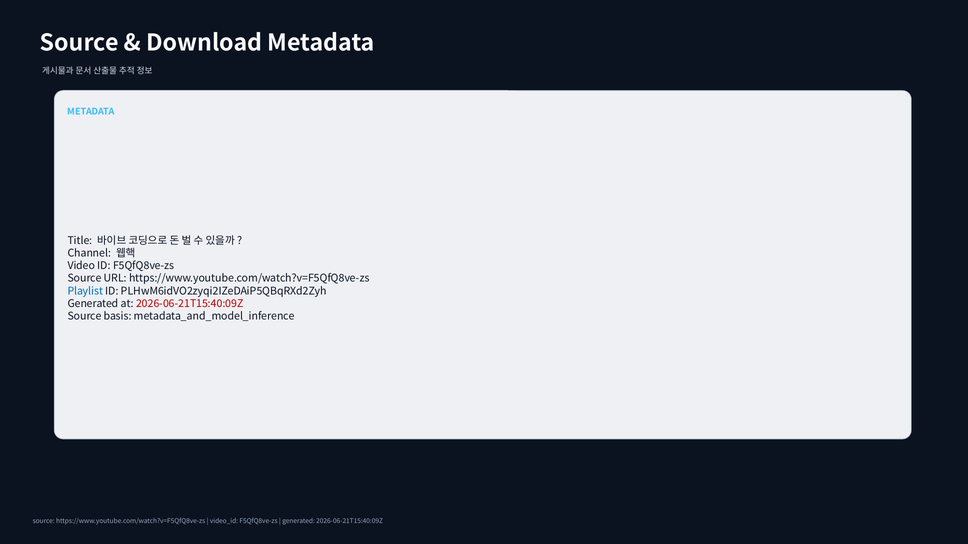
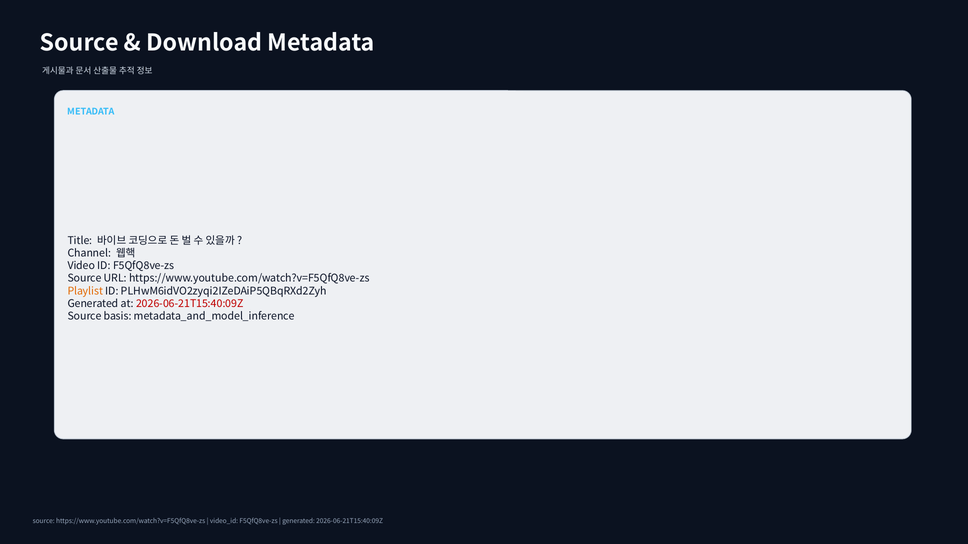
Playlist colour: blue -> orange (85, 291)
